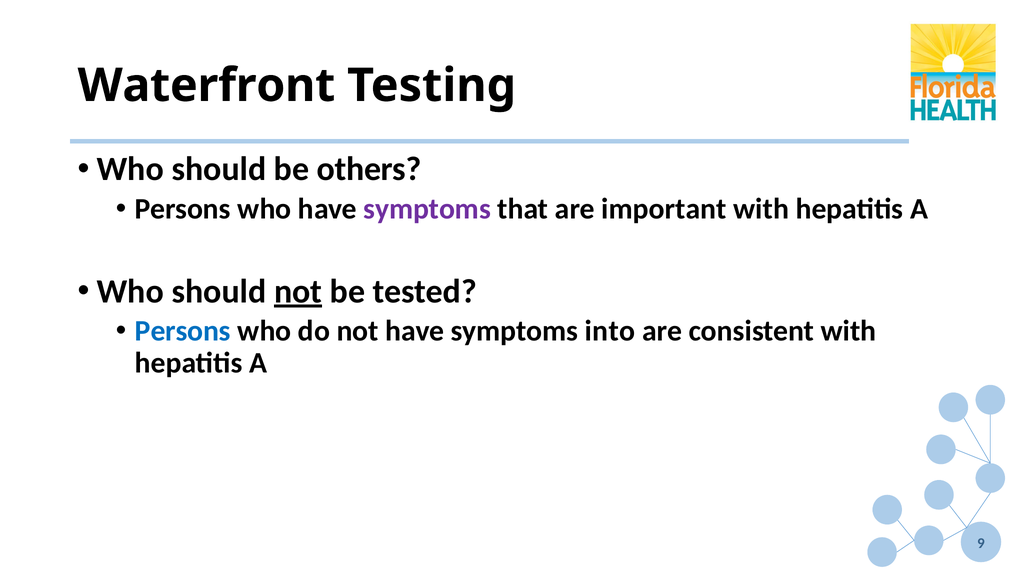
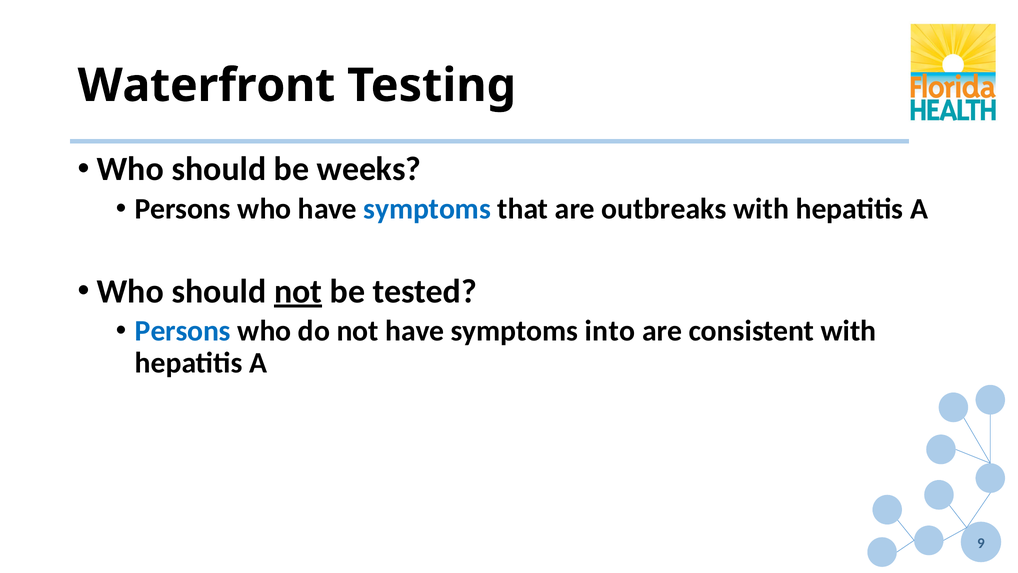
others: others -> weeks (369, 169)
symptoms colour: purple -> blue (427, 209)
important: important -> outbreaks (664, 209)
